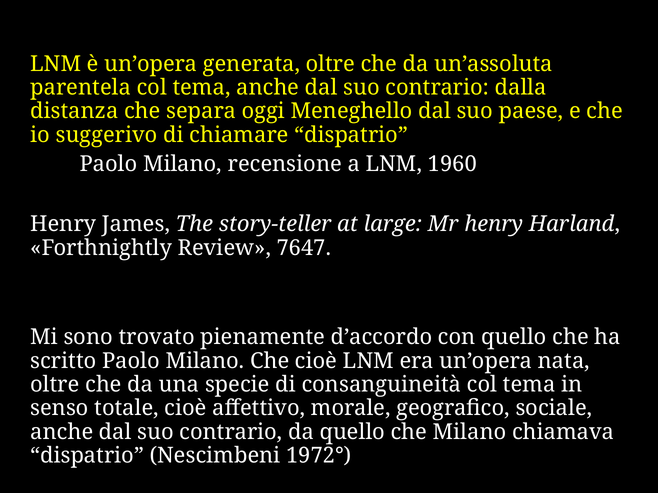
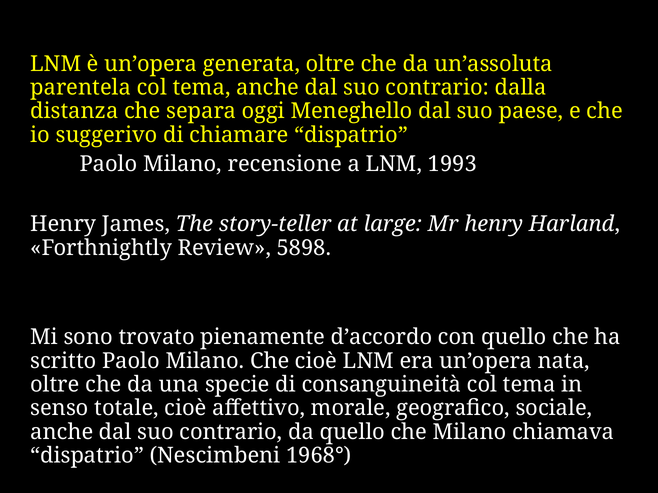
1960: 1960 -> 1993 (452, 164)
7647: 7647 -> 5898 (304, 248)
1972°: 1972° -> 1968° (319, 456)
